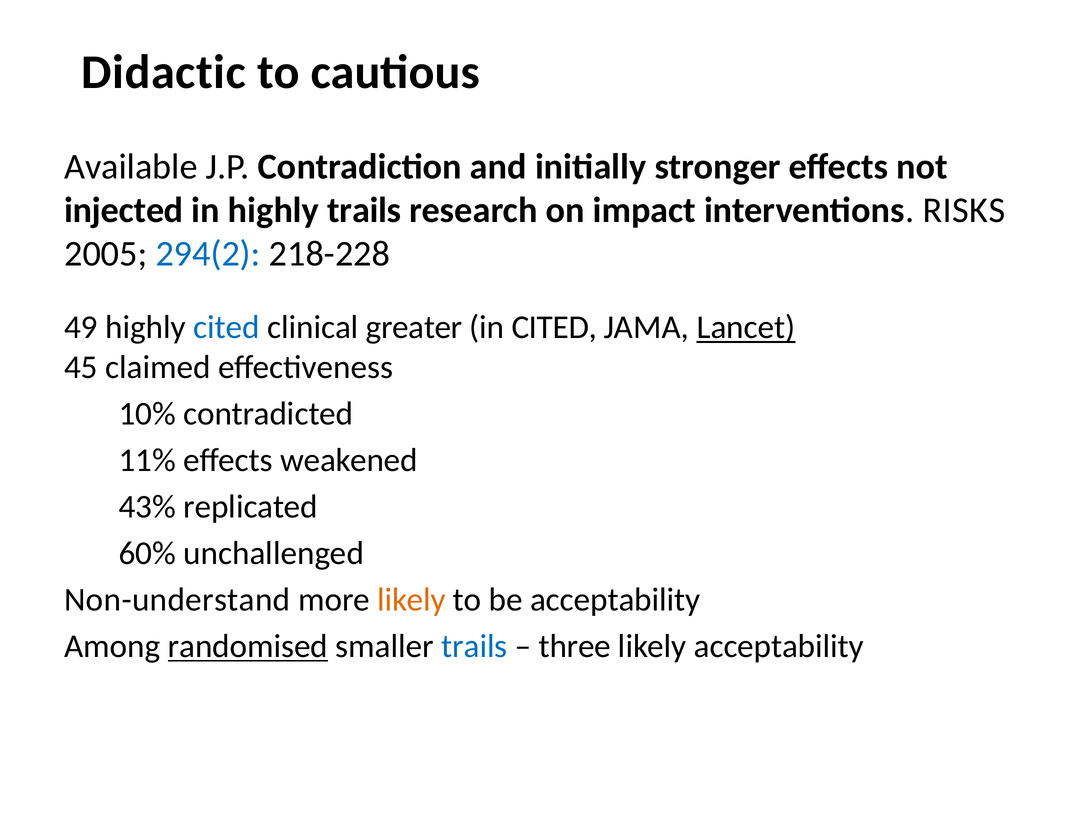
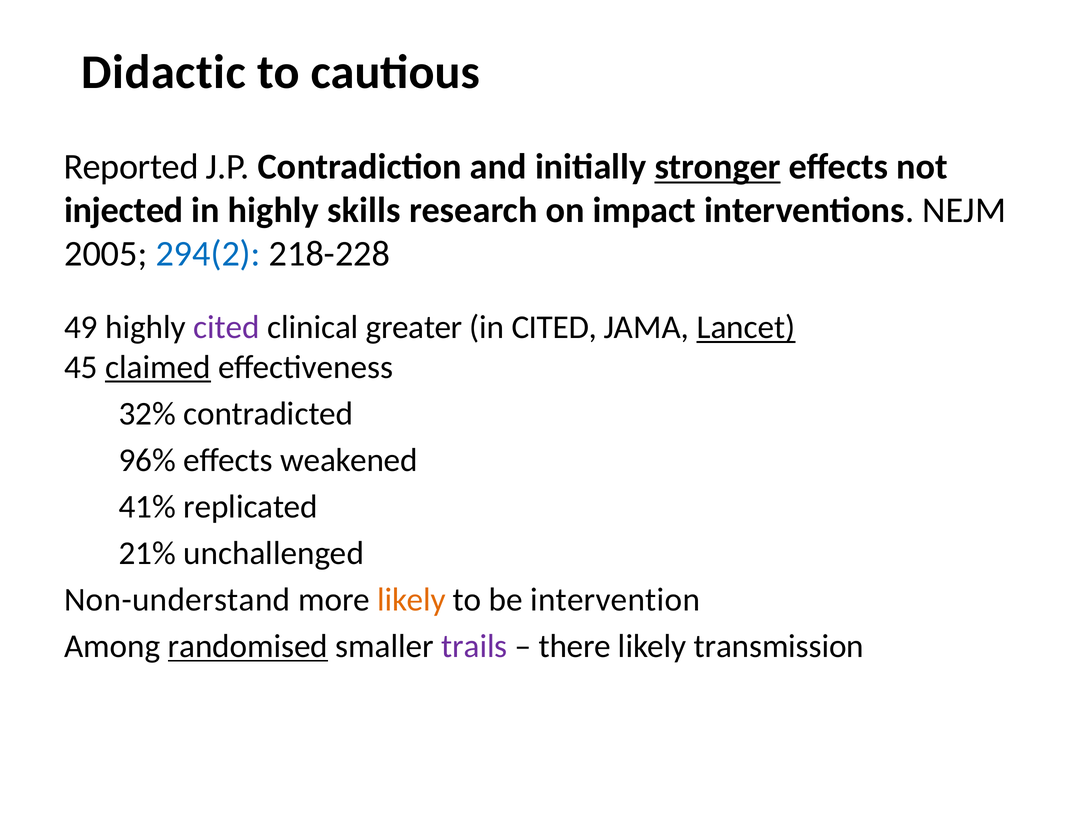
Available: Available -> Reported (131, 167)
stronger underline: none -> present (718, 167)
highly trails: trails -> skills (364, 210)
RISKS: RISKS -> NEJM (964, 210)
cited colour: blue -> purple (227, 327)
claimed underline: none -> present (158, 367)
10%: 10% -> 32% (147, 414)
11%: 11% -> 96% (147, 460)
43%: 43% -> 41% (147, 507)
60%: 60% -> 21% (147, 553)
be acceptability: acceptability -> intervention (615, 600)
trails colour: blue -> purple (474, 646)
three: three -> there (575, 646)
likely acceptability: acceptability -> transmission (779, 646)
